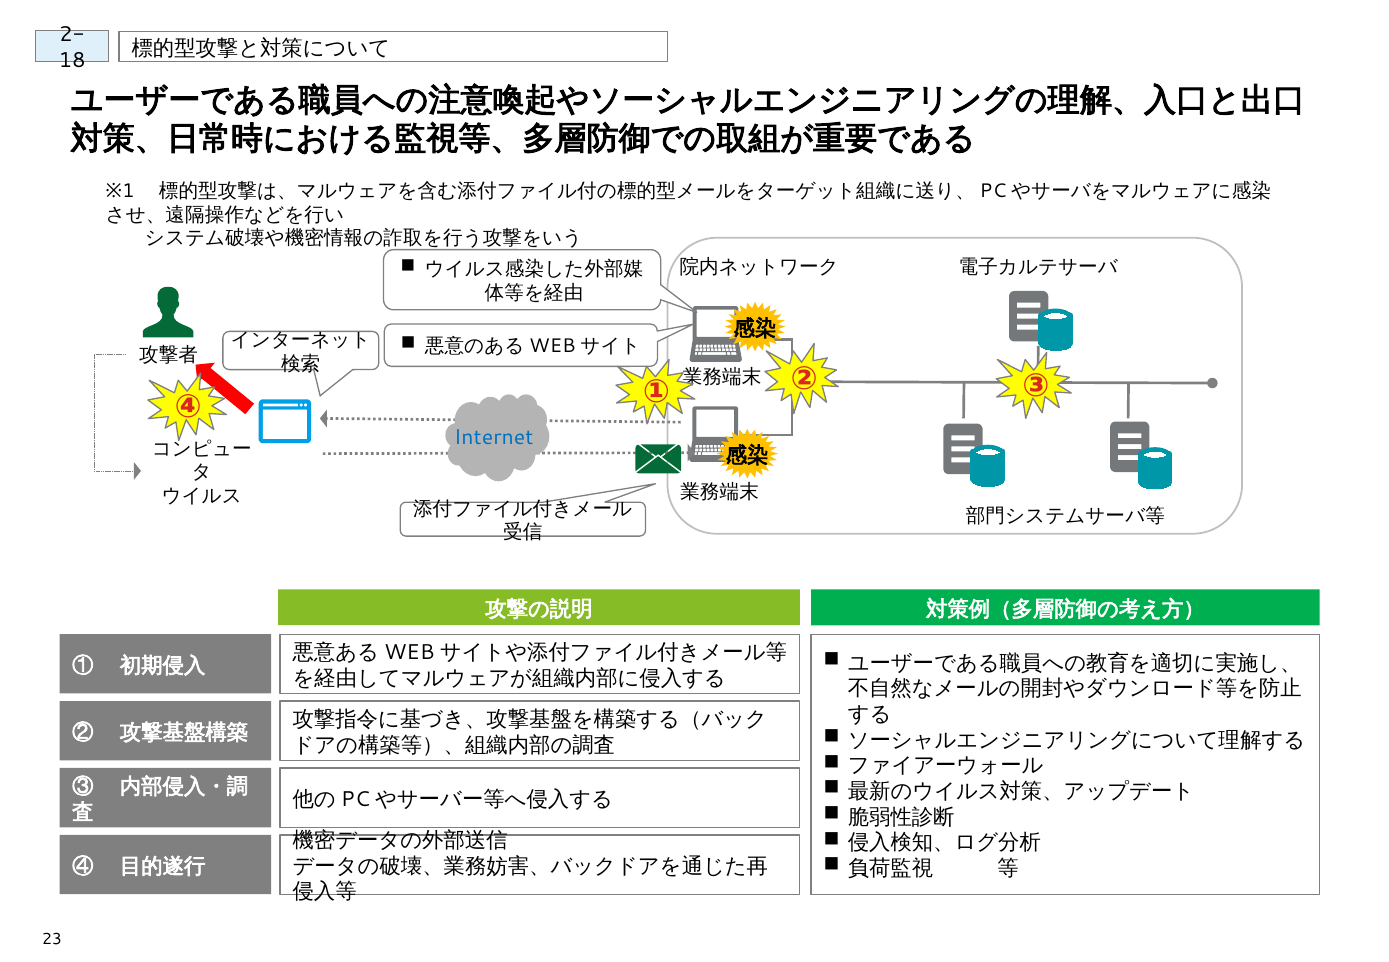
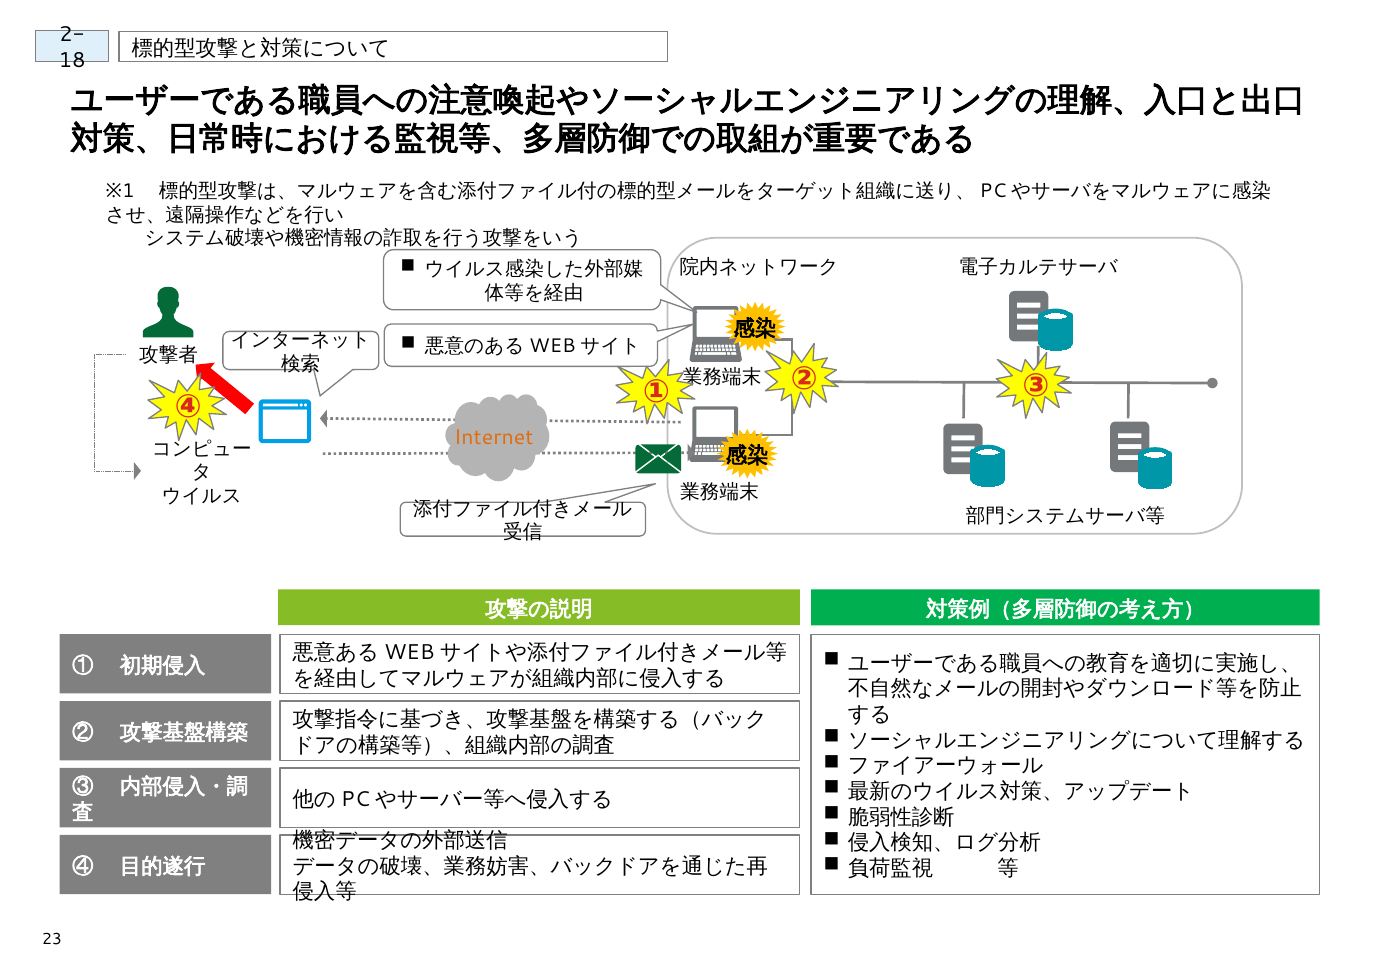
Internet colour: blue -> orange (494, 437)
